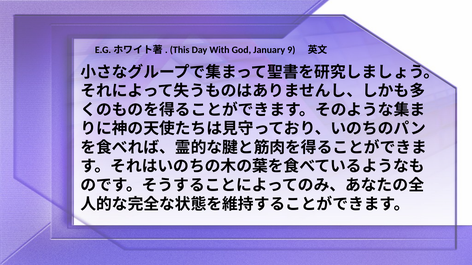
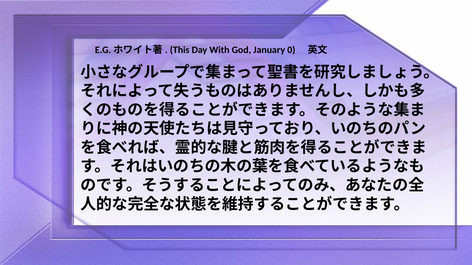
9: 9 -> 0 (291, 50)
